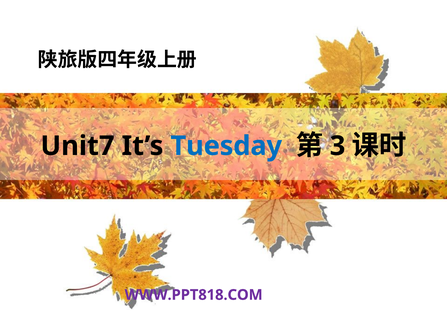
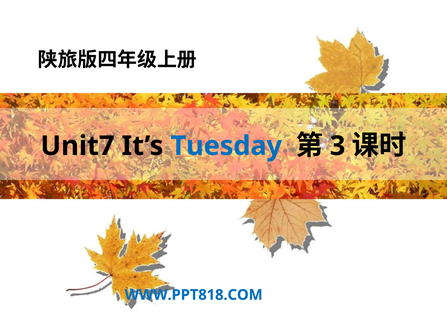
WWW.PPT818.COM colour: purple -> blue (194, 294)
